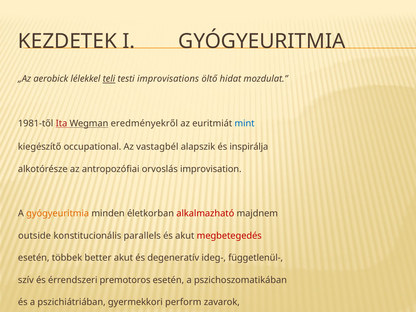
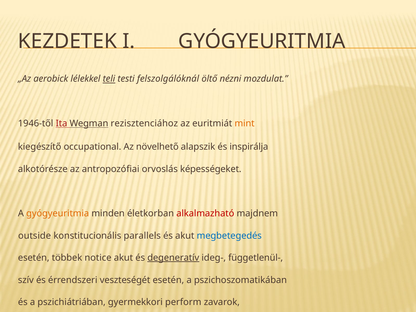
improvisations: improvisations -> felszolgálóknál (168, 79)
hidat: hidat -> nézni (231, 79)
1981-től: 1981-től -> 1946-től (36, 123)
eredményekről: eredményekről -> rezisztenciához (144, 123)
mint colour: blue -> orange (245, 123)
vastagbél: vastagbél -> növelhető (157, 147)
improvisation: improvisation -> képességeket (211, 169)
megbetegedés colour: red -> blue (229, 236)
better: better -> notice (98, 258)
degeneratív underline: none -> present (173, 258)
premotoros: premotoros -> veszteségét (125, 280)
